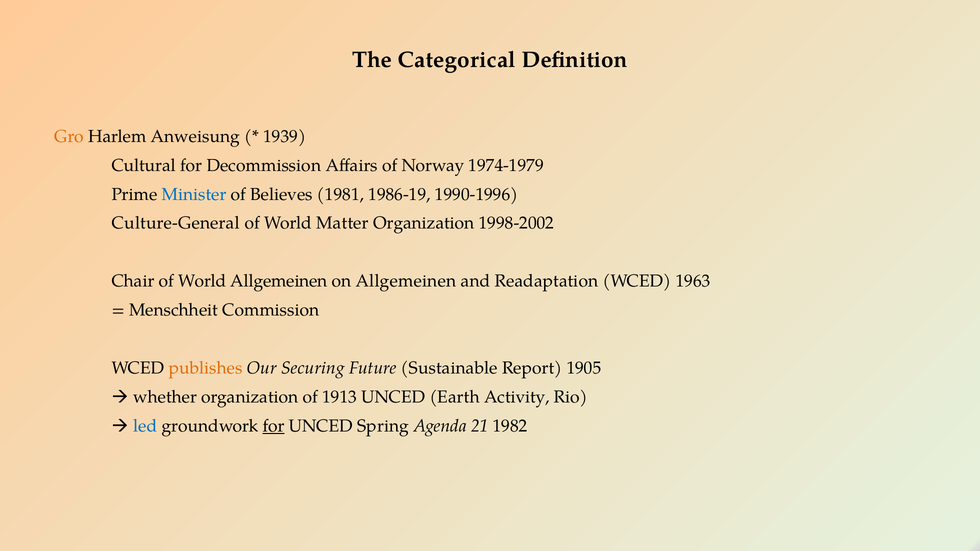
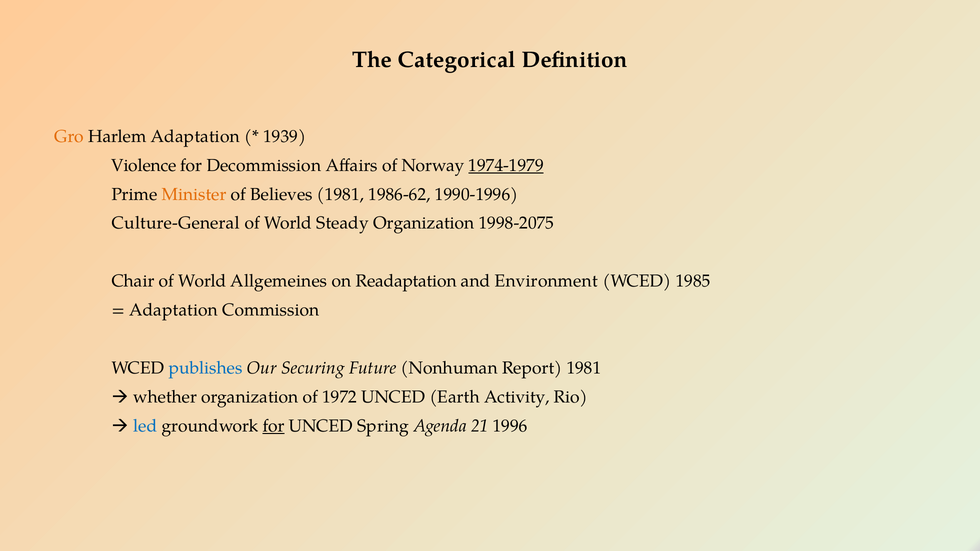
Harlem Anweisung: Anweisung -> Adaptation (195, 136)
Cultural: Cultural -> Violence (144, 165)
1974-1979 underline: none -> present (506, 165)
Minister colour: blue -> orange (194, 194)
1986-19: 1986-19 -> 1986-62 (400, 194)
Matter: Matter -> Steady (343, 223)
1998-2002: 1998-2002 -> 1998-2075 (516, 223)
World Allgemeinen: Allgemeinen -> Allgemeines (279, 281)
on Allgemeinen: Allgemeinen -> Readaptation (406, 281)
Readaptation: Readaptation -> Environment (546, 281)
1963: 1963 -> 1985 (693, 281)
Menschheit: Menschheit -> Adaptation (173, 310)
publishes colour: orange -> blue (206, 368)
Sustainable: Sustainable -> Nonhuman (449, 368)
Report 1905: 1905 -> 1981 (584, 368)
1913: 1913 -> 1972 (340, 397)
1982: 1982 -> 1996 (510, 426)
